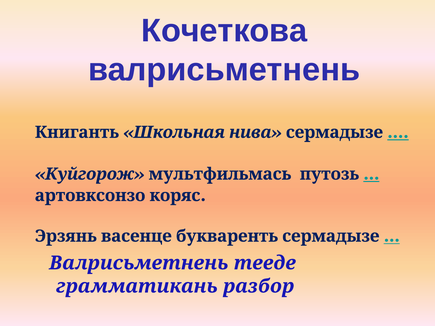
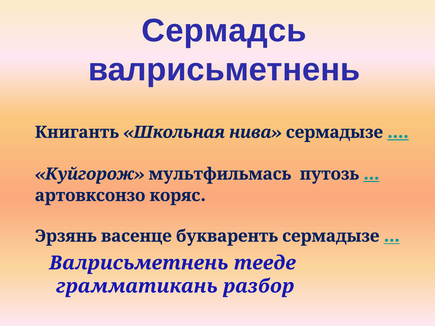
Кочеткова: Кочеткова -> Сермадсь (224, 31)
